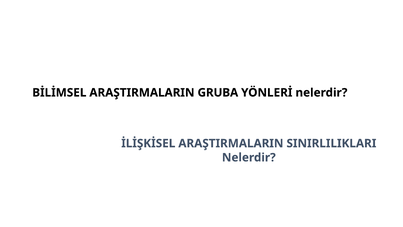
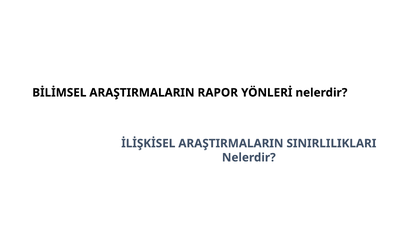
GRUBA: GRUBA -> RAPOR (218, 93)
